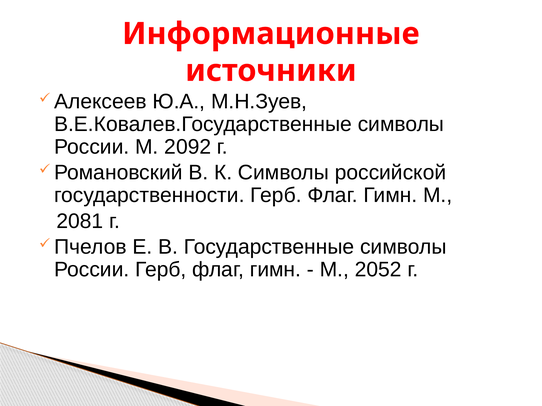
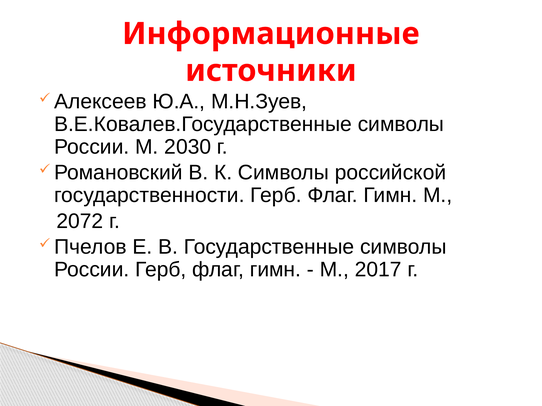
2092: 2092 -> 2030 (188, 147)
2081: 2081 -> 2072 (80, 221)
2052: 2052 -> 2017 (378, 270)
